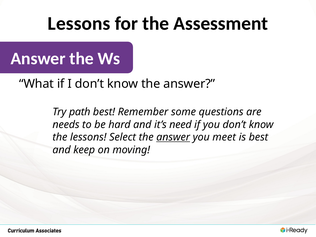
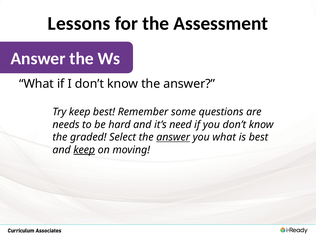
Try path: path -> keep (80, 112)
the lessons: lessons -> graded (88, 137)
you meet: meet -> what (224, 137)
keep underline: none -> present (84, 150)
